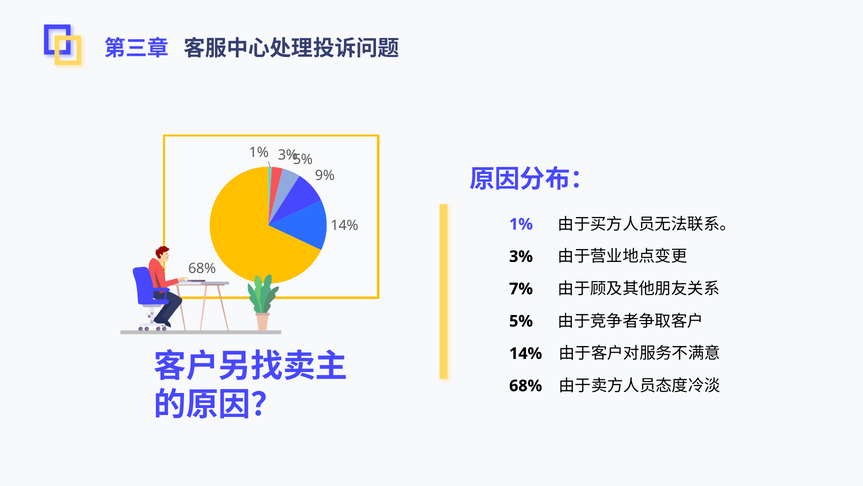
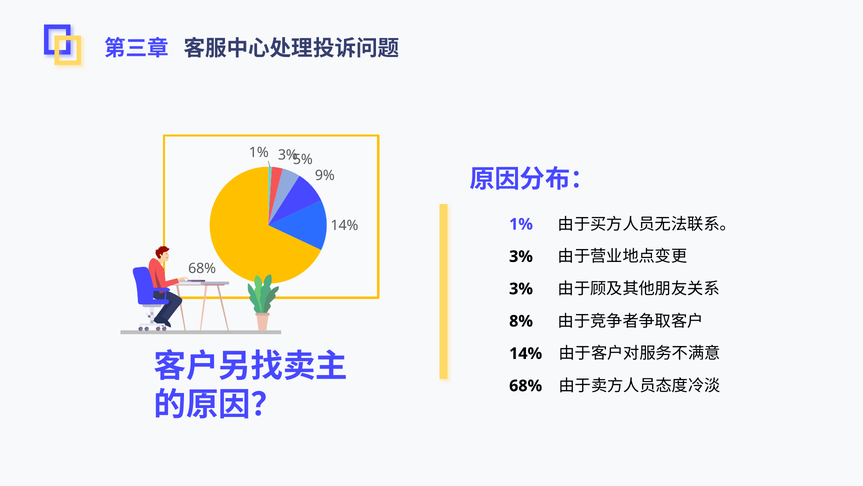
7%: 7% -> 3% (521, 289)
5%: 5% -> 8% (521, 321)
